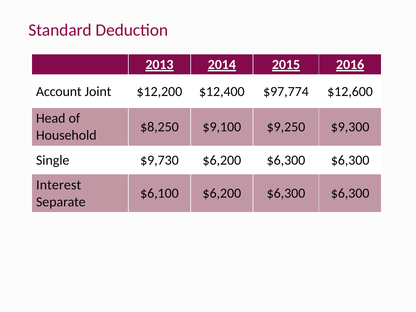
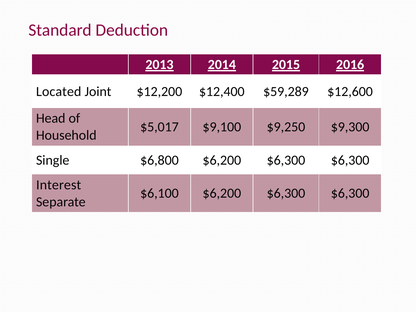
Account: Account -> Located (59, 92)
$97,774: $97,774 -> $59,289 (286, 92)
$8,250: $8,250 -> $5,017 (159, 127)
$9,730: $9,730 -> $6,800 (159, 160)
